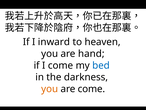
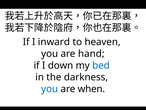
I come: come -> down (61, 65)
you colour: orange -> blue (50, 89)
are come: come -> when (91, 89)
